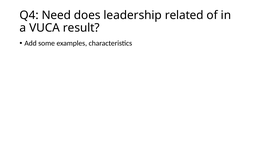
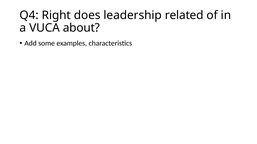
Need: Need -> Right (56, 15)
result: result -> about (81, 28)
